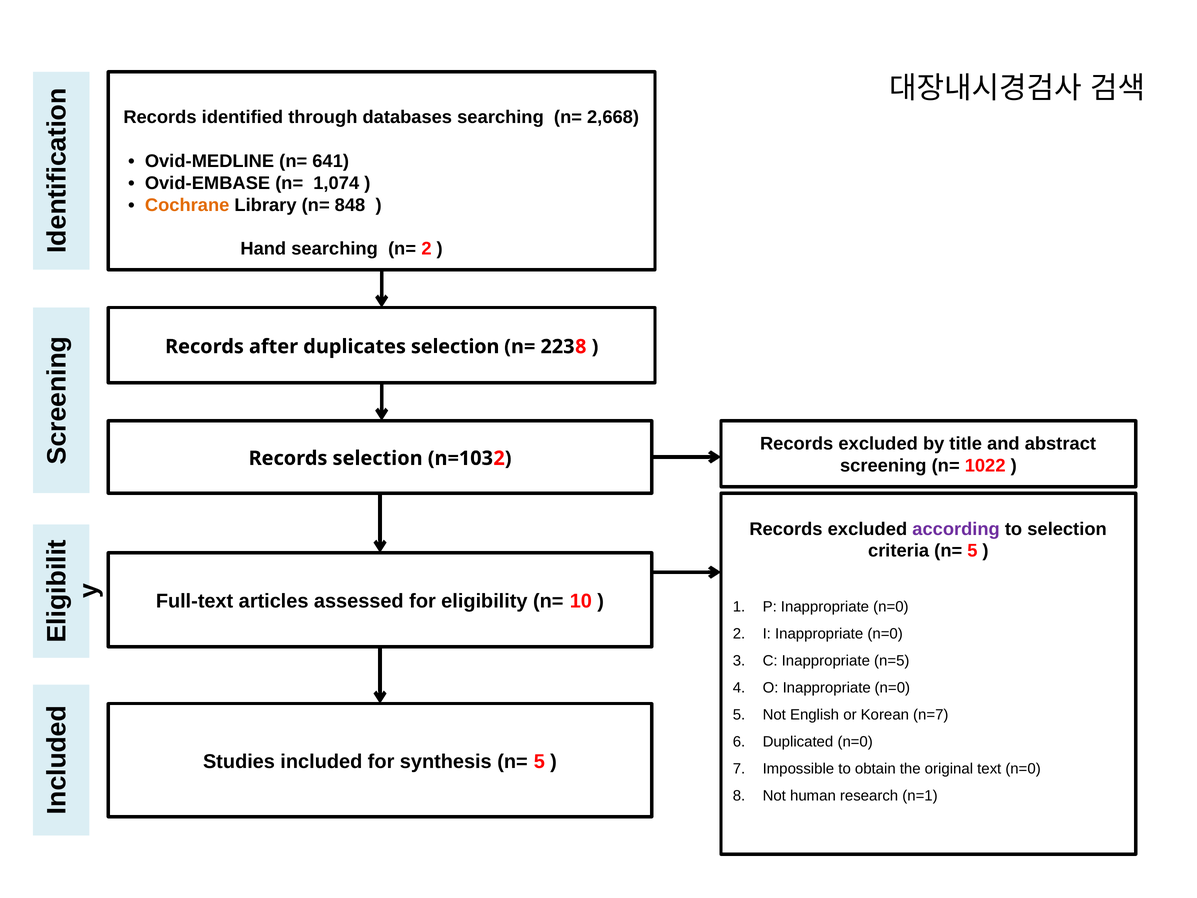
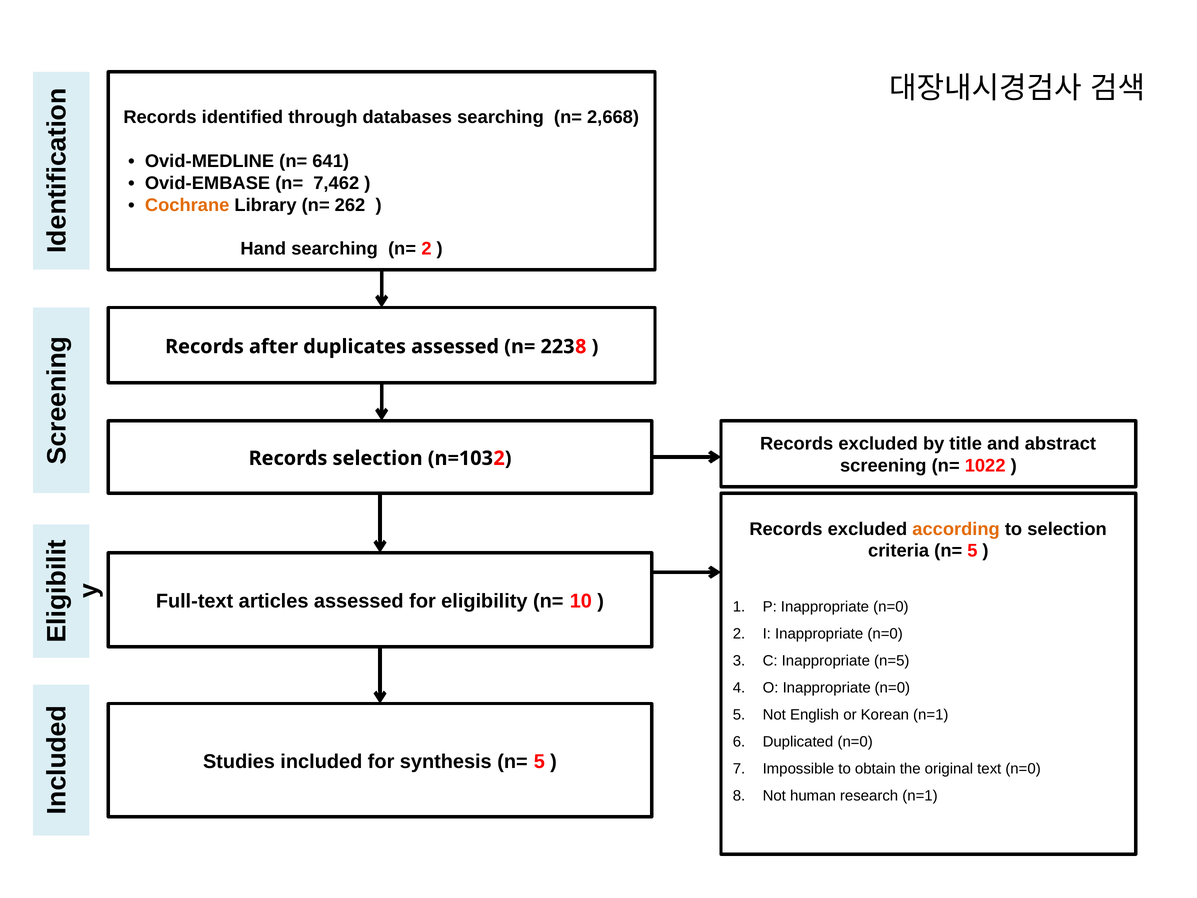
1,074: 1,074 -> 7,462 (336, 183)
848: 848 -> 262 (350, 205)
duplicates selection: selection -> assessed (455, 347)
according colour: purple -> orange (956, 529)
Korean n=7: n=7 -> n=1 (931, 715)
